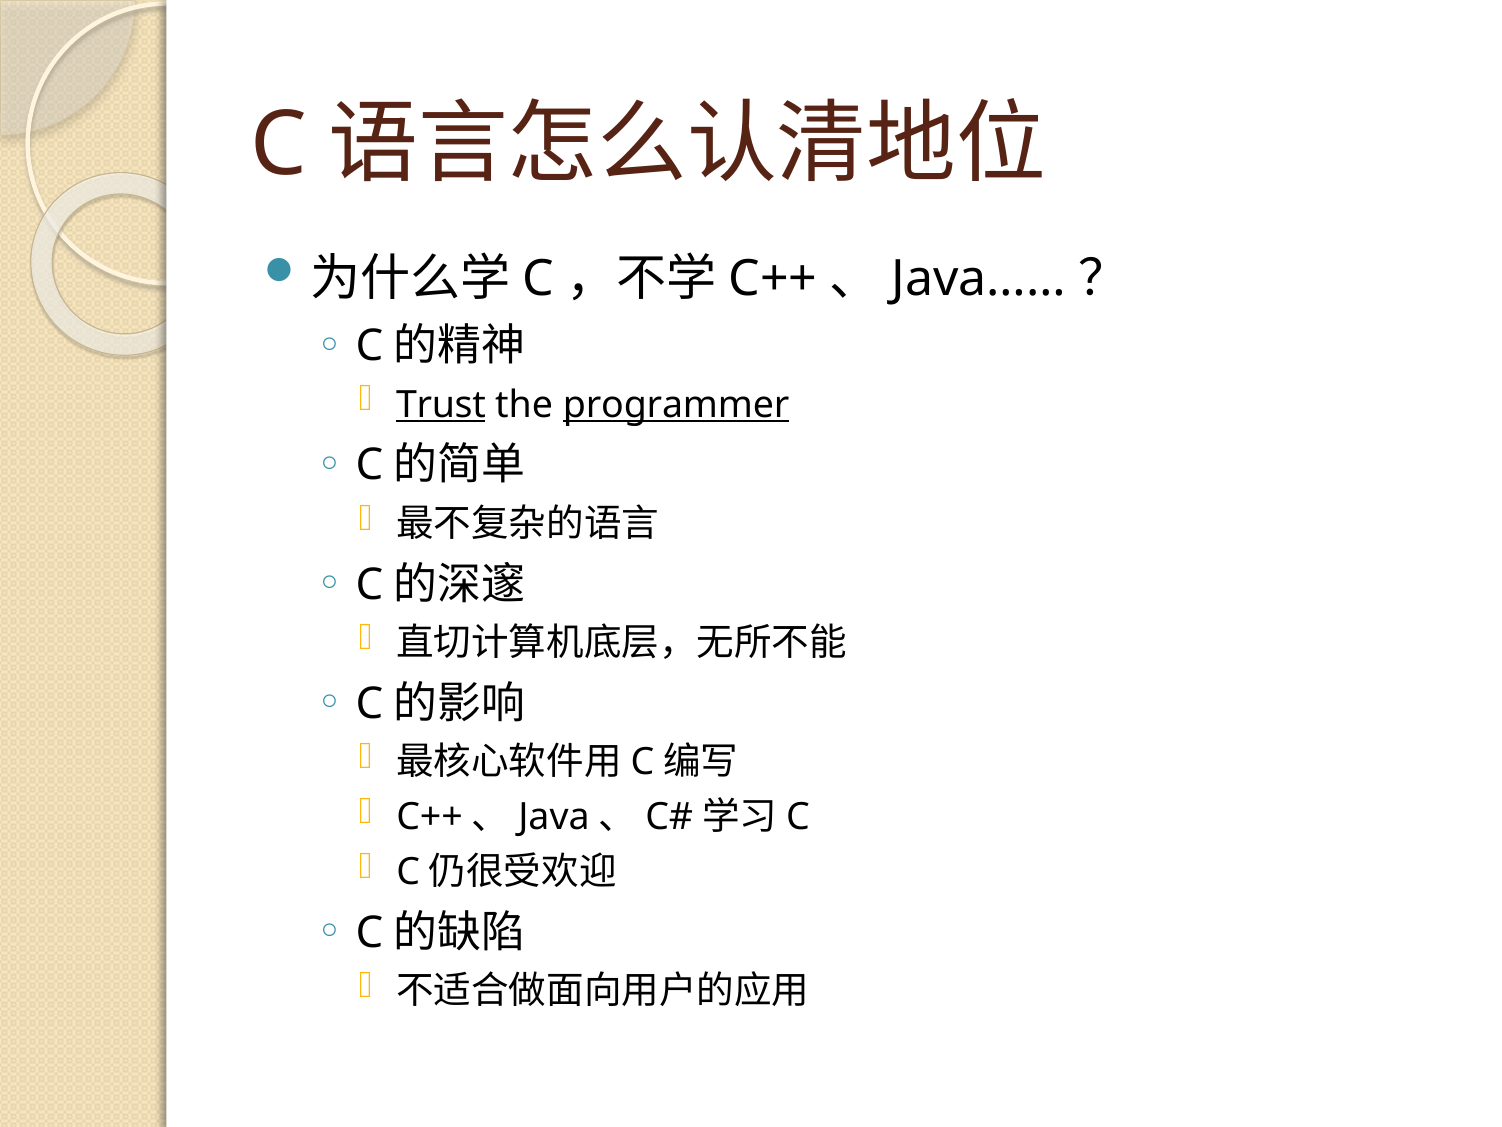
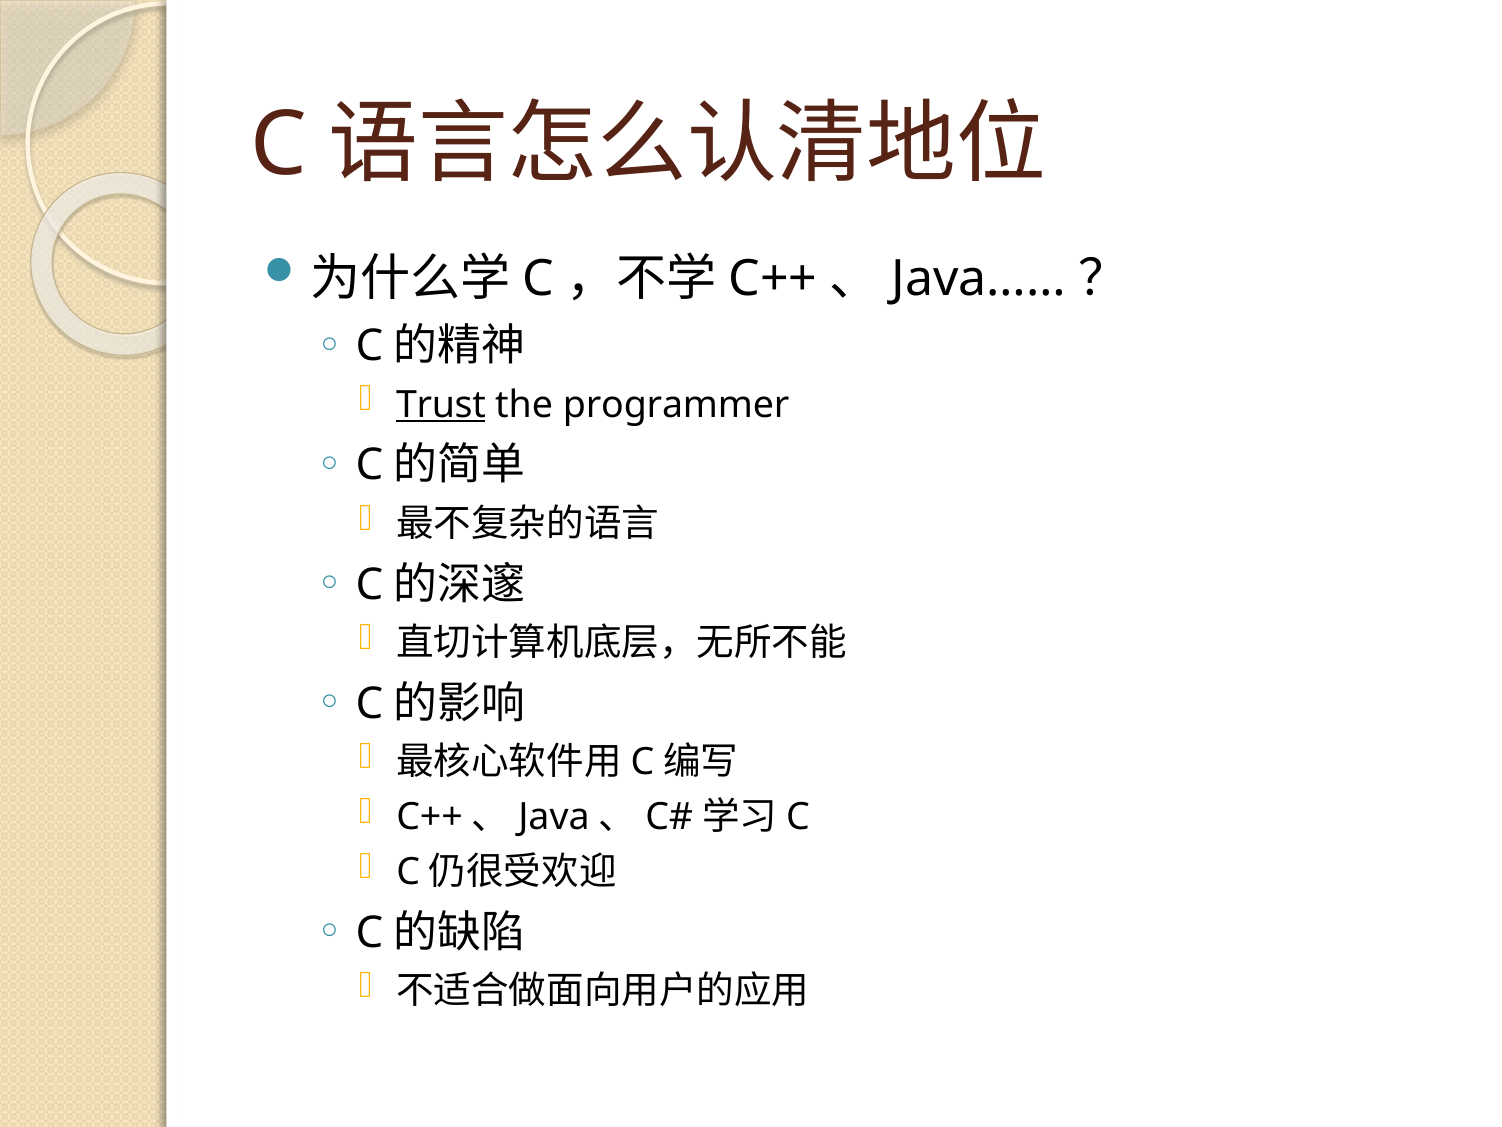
programmer underline: present -> none (676, 405)
